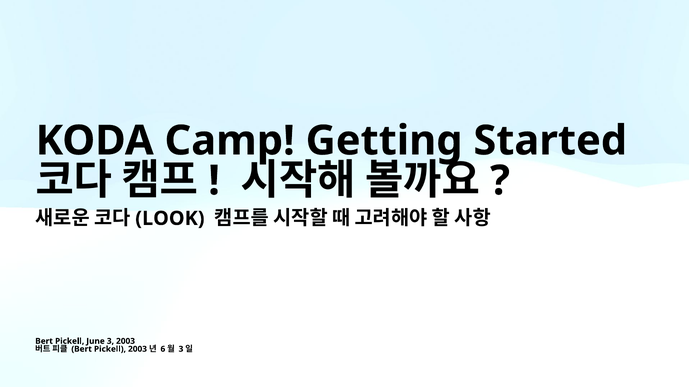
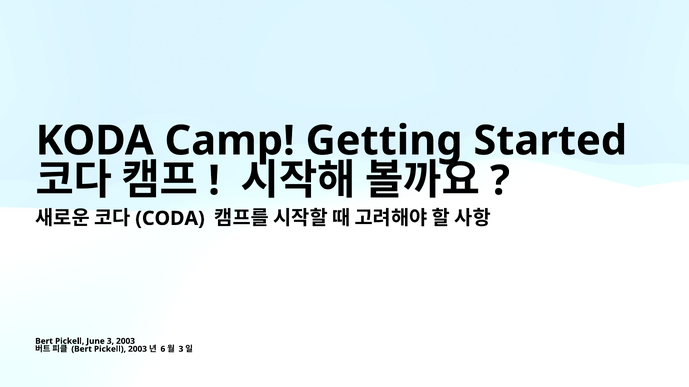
LOOK: LOOK -> CODA (170, 219)
